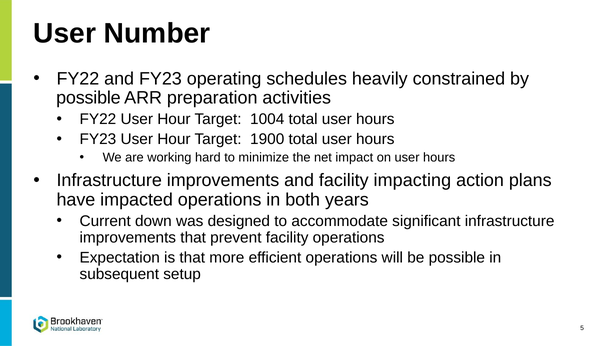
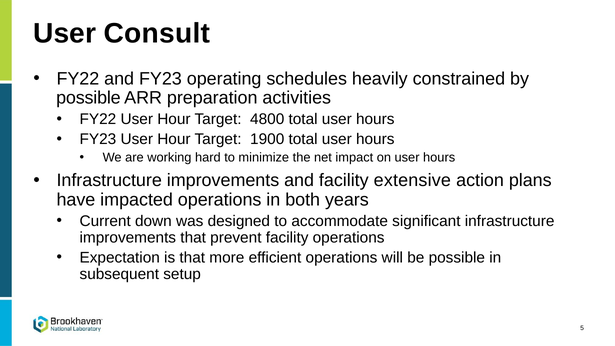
Number: Number -> Consult (157, 33)
1004: 1004 -> 4800 (267, 119)
impacting: impacting -> extensive (412, 180)
